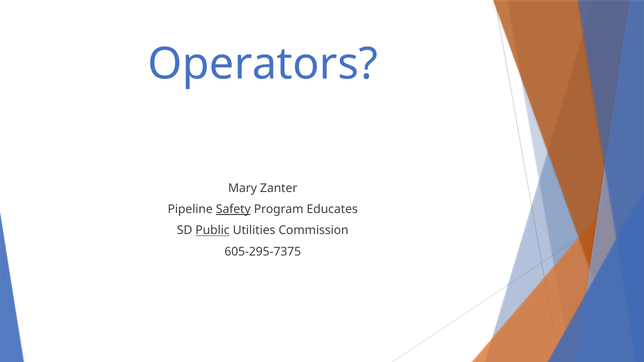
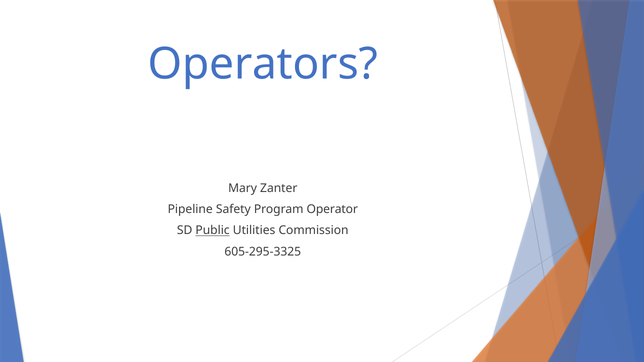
Safety underline: present -> none (233, 209)
Educates: Educates -> Operator (332, 209)
605-295-7375: 605-295-7375 -> 605-295-3325 (263, 252)
